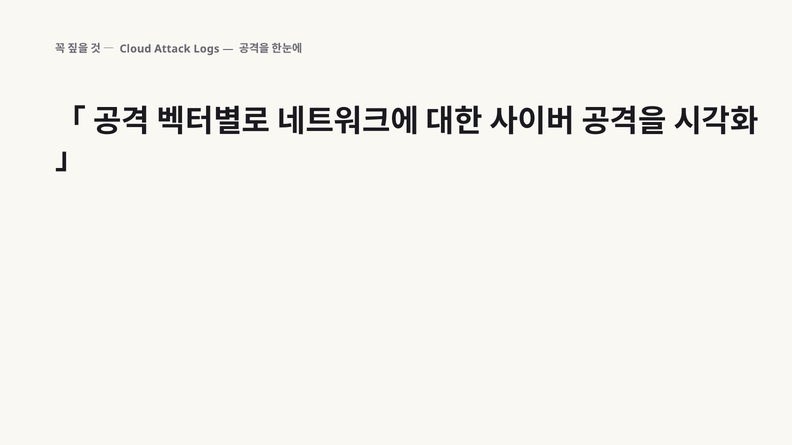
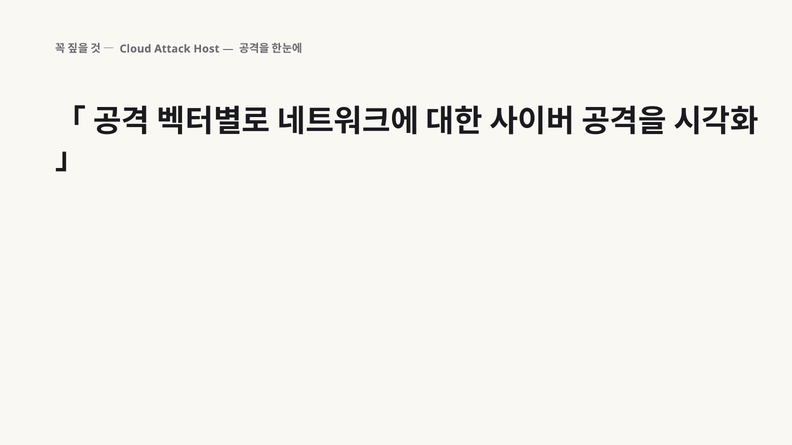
Logs: Logs -> Host (206, 49)
